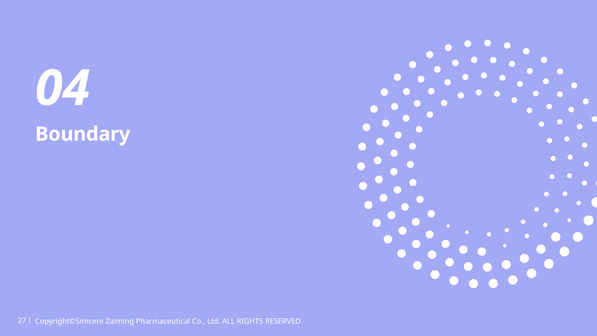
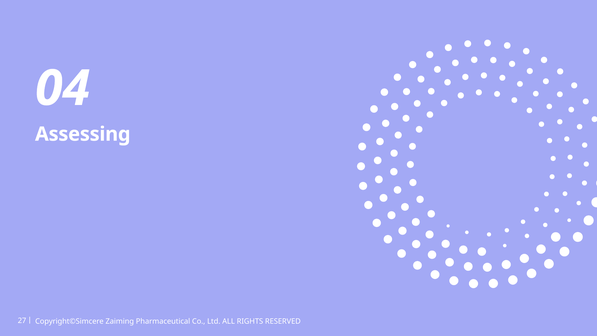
Boundary: Boundary -> Assessing (83, 134)
